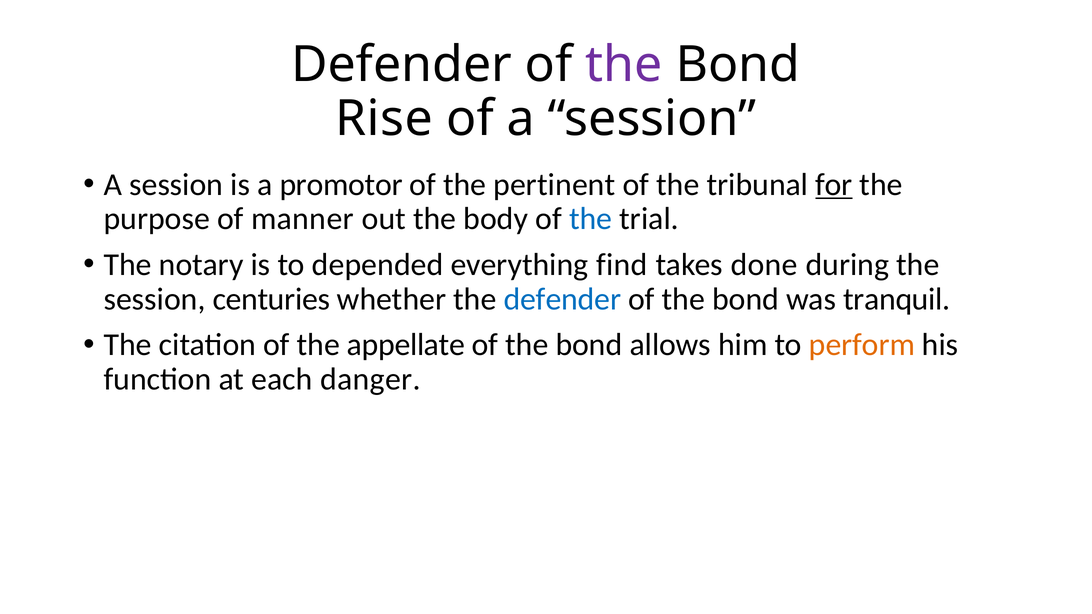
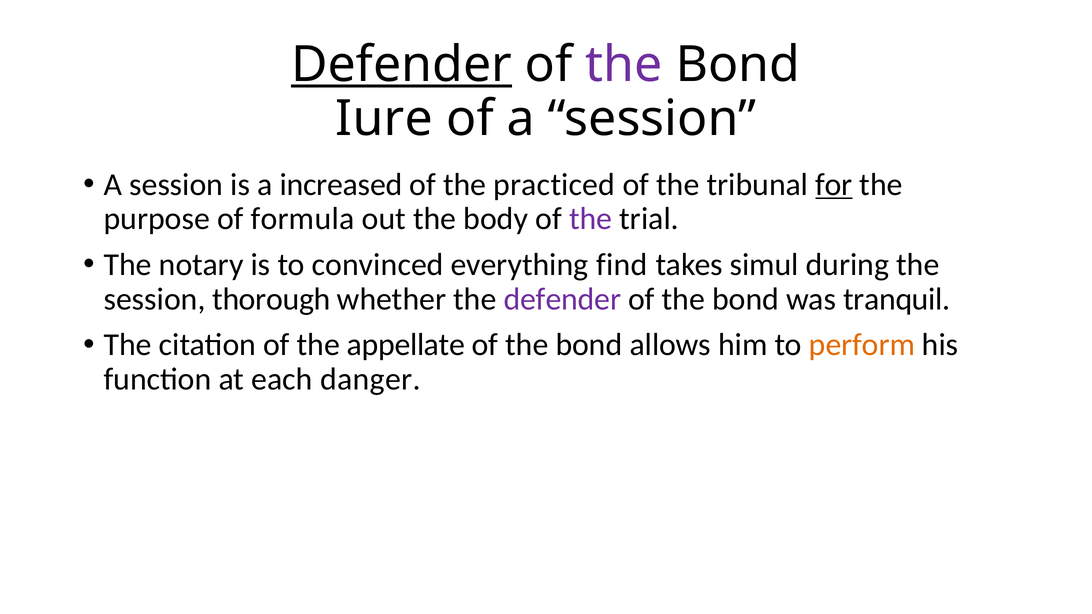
Defender underline: none -> present (402, 65)
Rise: Rise -> Iure (384, 119)
promotor: promotor -> increased (341, 185)
pertinent: pertinent -> practiced (554, 185)
manner: manner -> formula (302, 219)
the colour: blue -> purple (591, 219)
depended: depended -> convinced (378, 265)
done: done -> simul (764, 265)
centuries: centuries -> thorough (271, 299)
defender colour: blue -> purple (562, 299)
